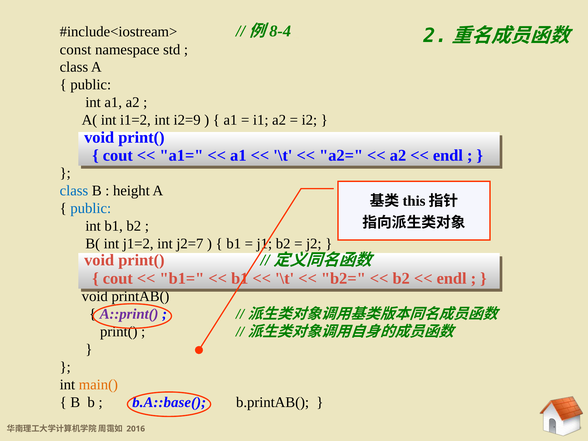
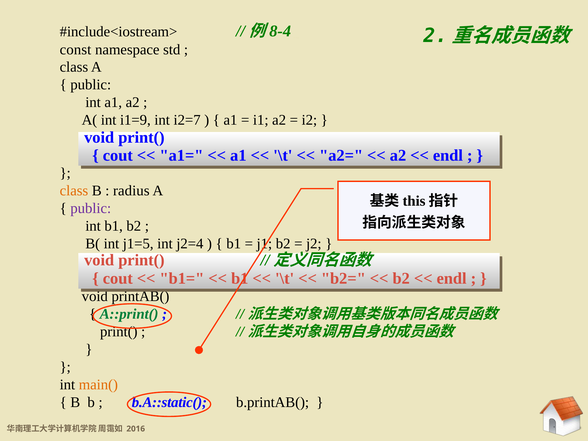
i1=2: i1=2 -> i1=9 (135, 120)
i2=9: i2=9 -> i2=7 (187, 120)
class colour: blue -> orange (74, 191)
height: height -> radius (131, 191)
public colour: blue -> purple (91, 208)
j1=2: j1=2 -> j1=5 (138, 244)
j2=7: j2=7 -> j2=4 (190, 244)
A::print( colour: purple -> green (129, 314)
b.A::base(: b.A::base( -> b.A::static( (169, 402)
